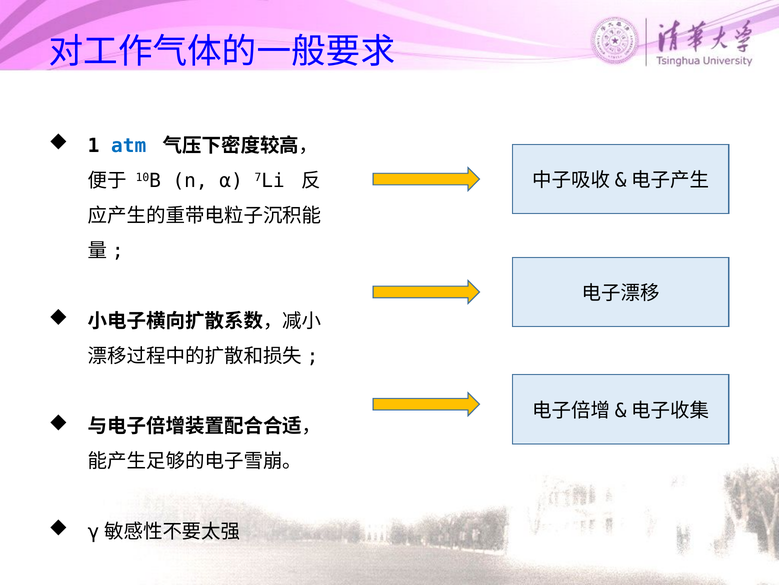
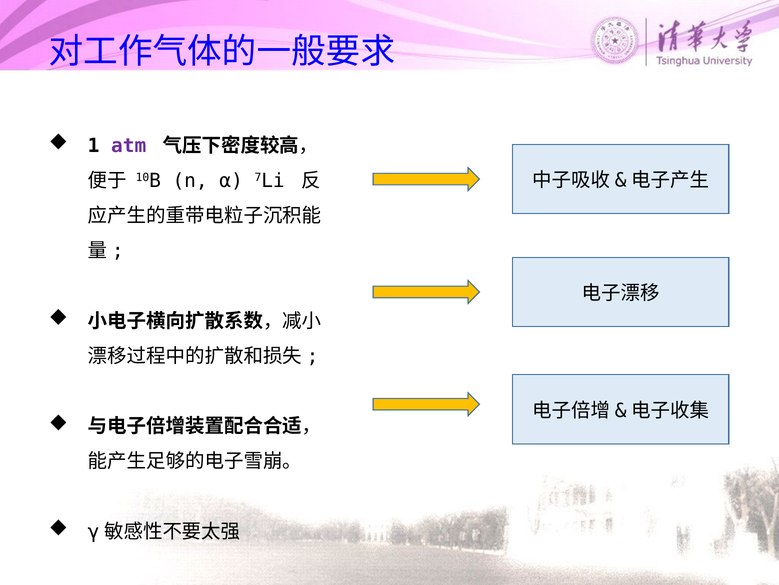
atm colour: blue -> purple (129, 145)
